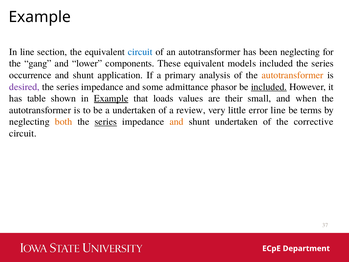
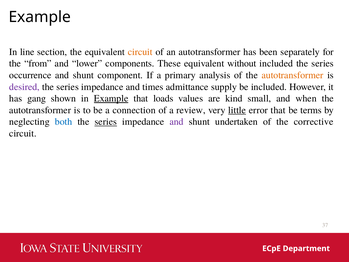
circuit colour: blue -> orange (140, 52)
been neglecting: neglecting -> separately (300, 52)
gang: gang -> from (38, 63)
models: models -> without (242, 63)
application: application -> component (120, 75)
some: some -> times (153, 87)
phasor: phasor -> supply (224, 87)
included underline: present -> none (269, 87)
table: table -> gang (37, 98)
their: their -> kind (234, 98)
a undertaken: undertaken -> connection (134, 110)
little underline: none -> present (237, 110)
error line: line -> that (278, 110)
both colour: orange -> blue (64, 122)
and colour: orange -> purple (177, 122)
